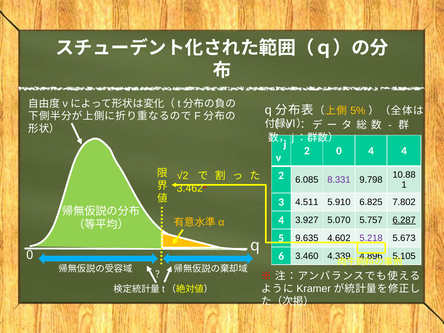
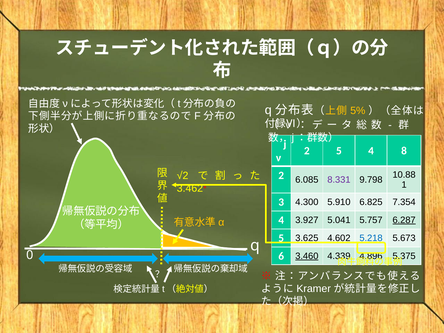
2 0: 0 -> 5 (339, 151)
4 4: 4 -> 8 (404, 151)
4.511: 4.511 -> 4.300 (307, 202)
7.802: 7.802 -> 7.354 (404, 202)
5.070: 5.070 -> 5.041 (339, 220)
9.635: 9.635 -> 3.625 (307, 238)
5.218 colour: purple -> blue (371, 238)
3.460 underline: none -> present (307, 256)
5.105: 5.105 -> 5.375 (404, 256)
